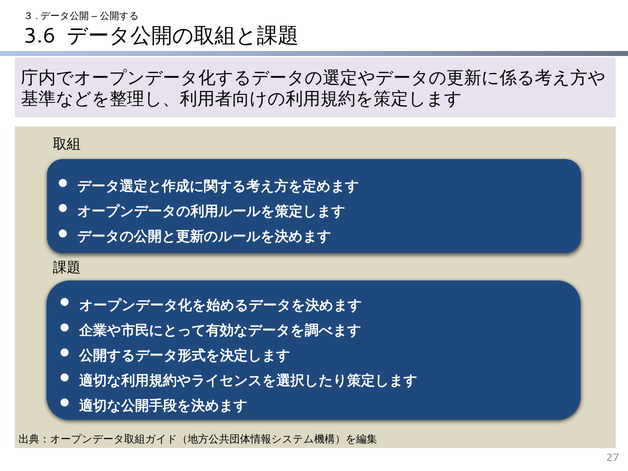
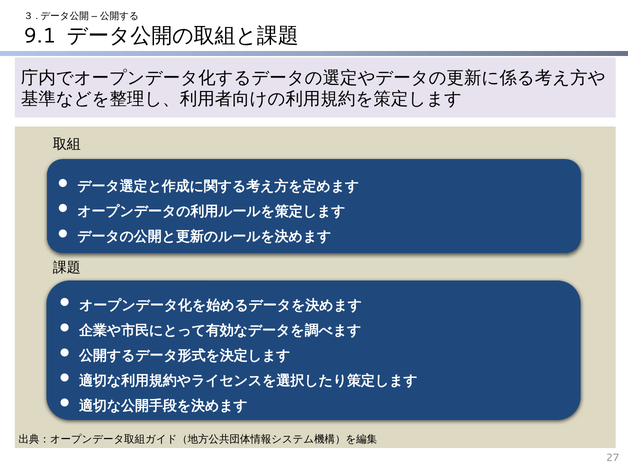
3.6: 3.6 -> 9.1 (40, 36)
